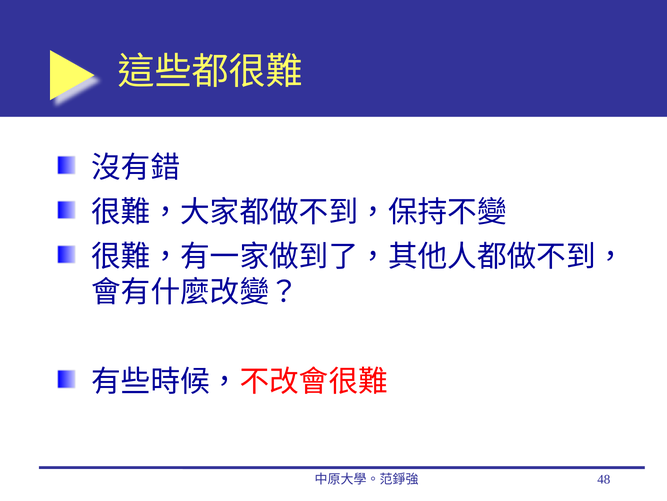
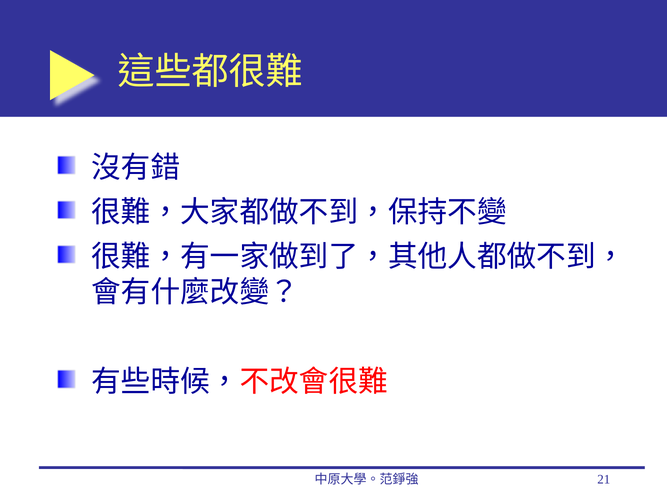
48: 48 -> 21 (604, 479)
